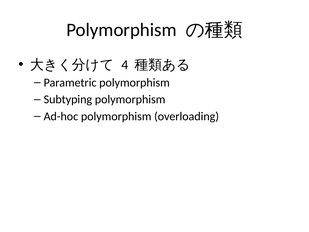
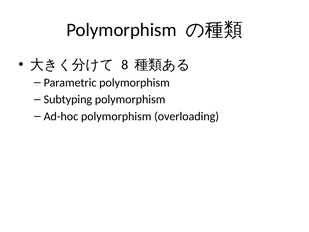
4: 4 -> 8 (125, 65)
